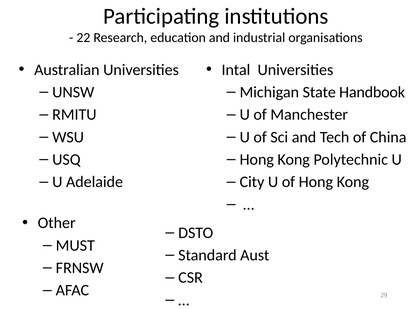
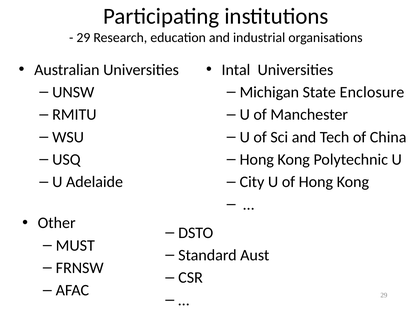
22: 22 -> 29 (83, 37)
Handbook: Handbook -> Enclosure (372, 92)
